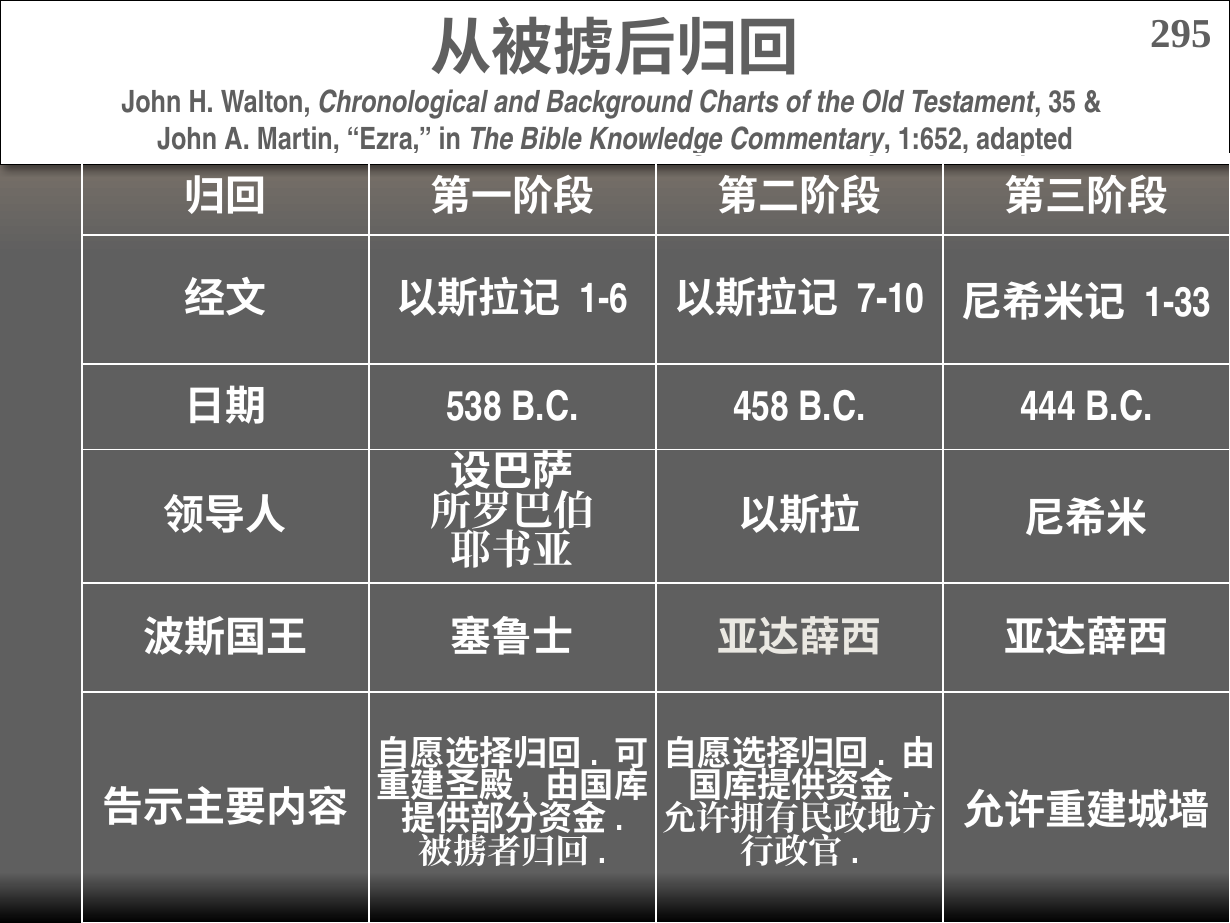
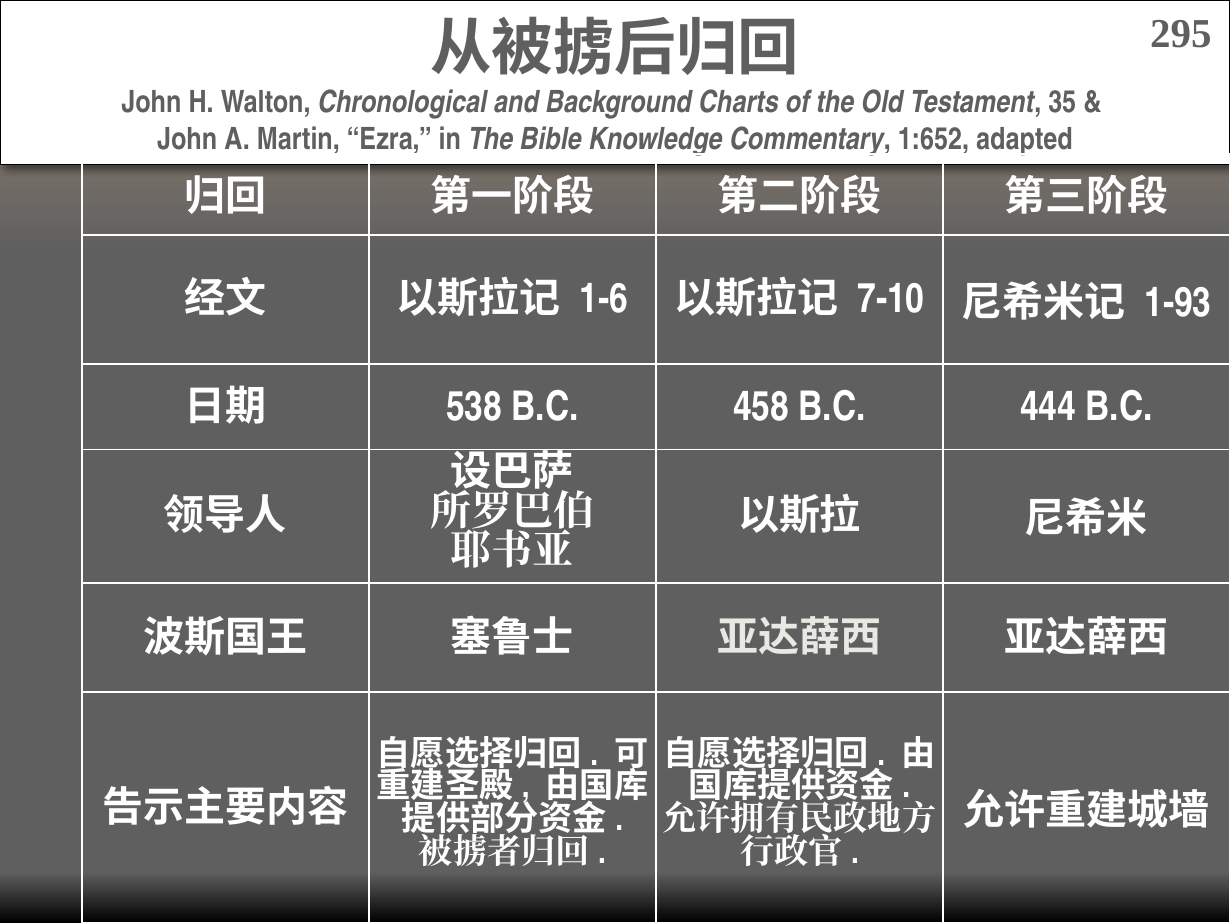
1-33: 1-33 -> 1-93 (1178, 302)
